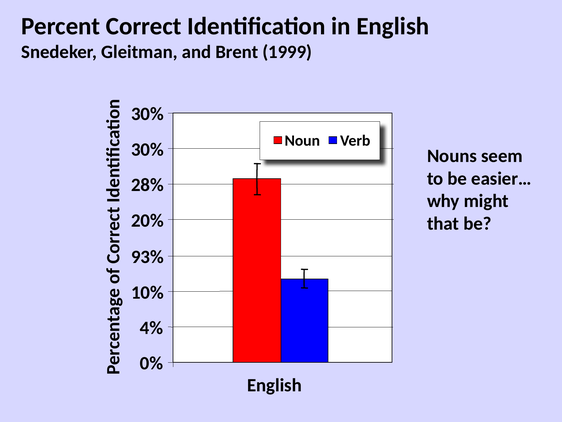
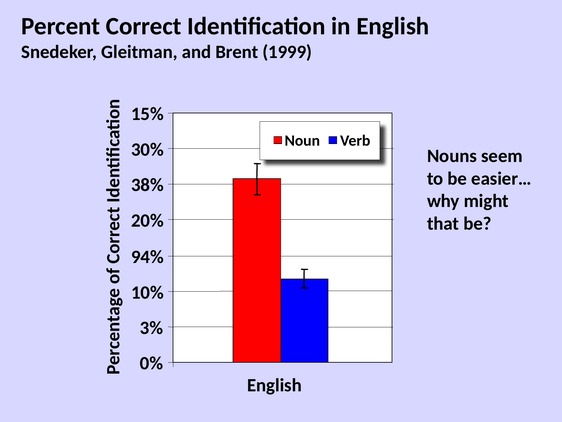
30%: 30% -> 15% (147, 114)
28%: 28% -> 38% (147, 185)
93%: 93% -> 94% (147, 257)
4%: 4% -> 3% (152, 328)
